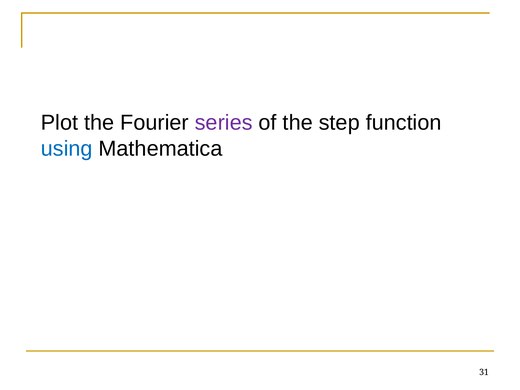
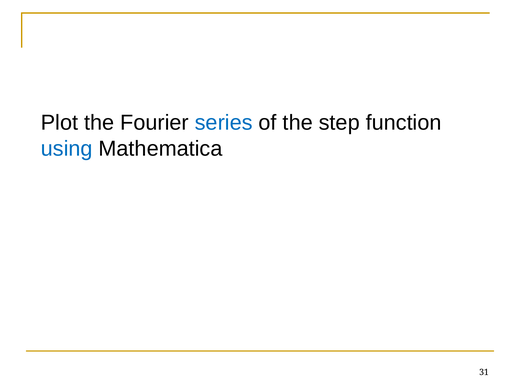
series colour: purple -> blue (224, 123)
